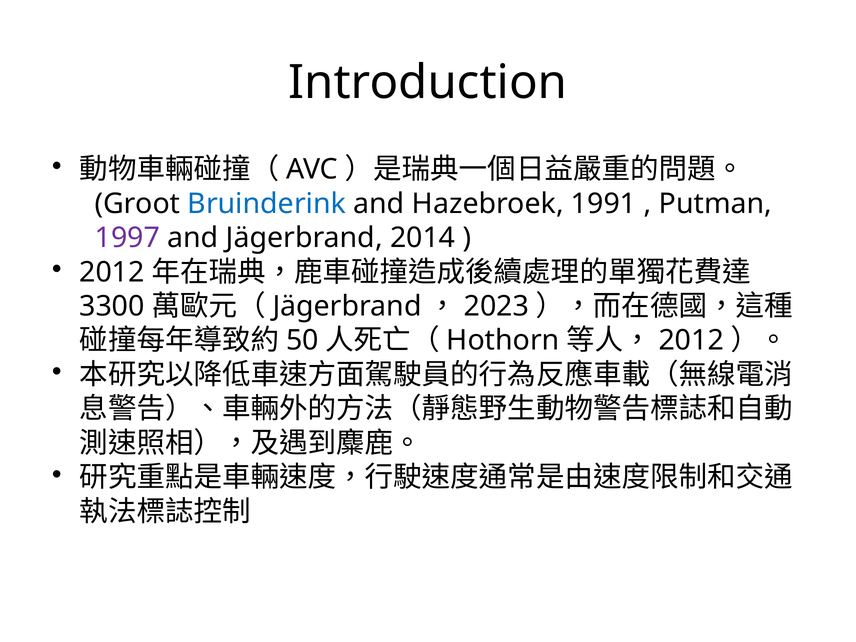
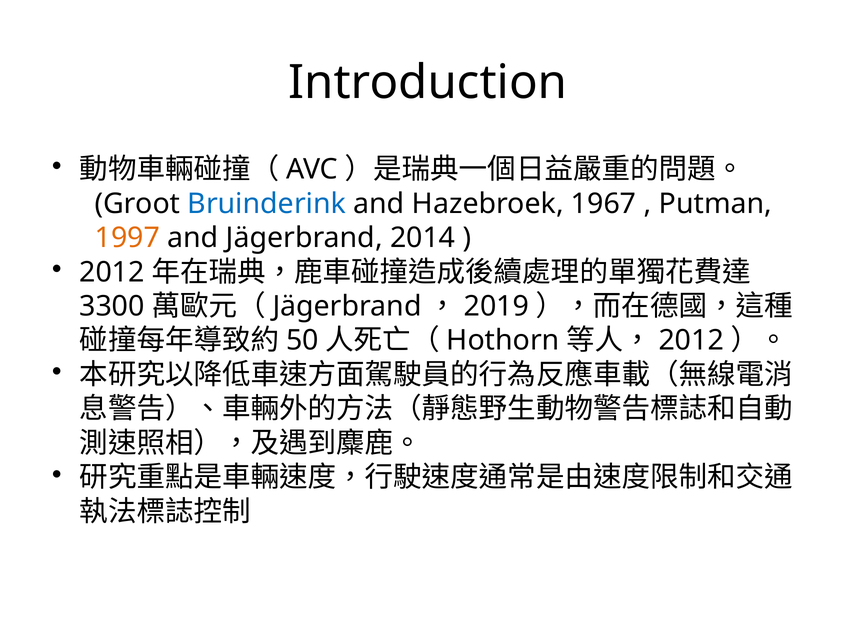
1991: 1991 -> 1967 (604, 204)
1997 colour: purple -> orange (127, 238)
2023: 2023 -> 2019 (496, 306)
